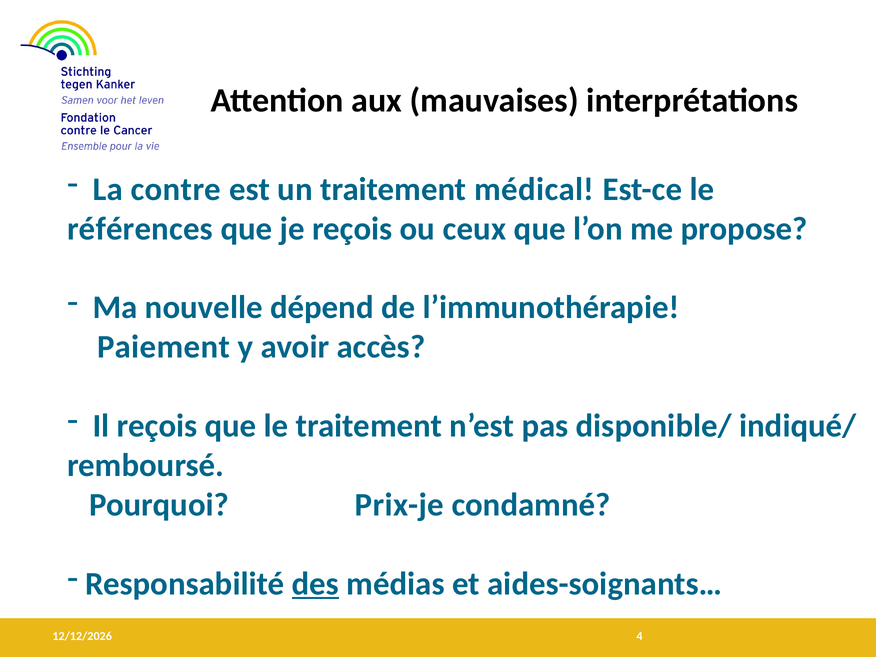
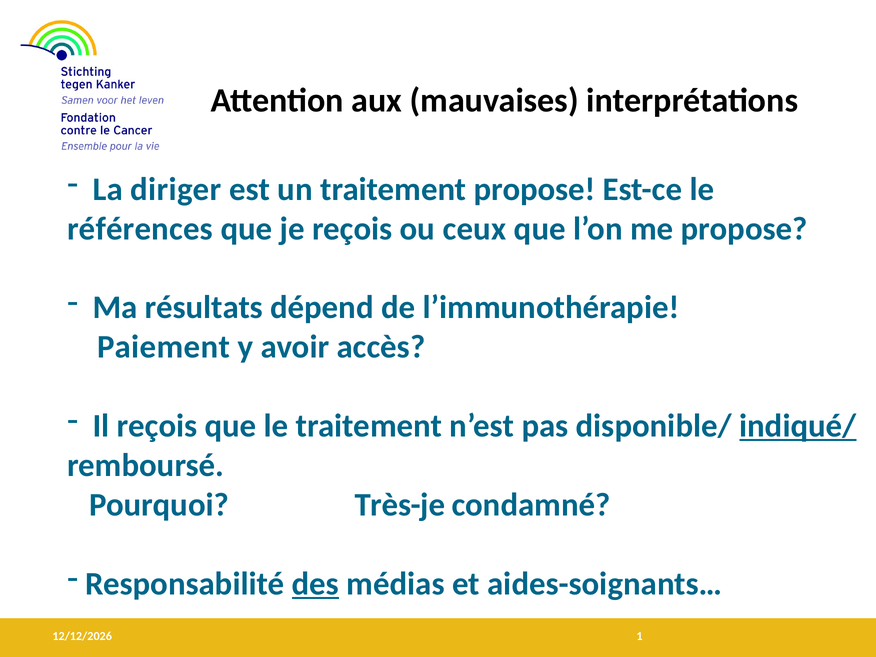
contre: contre -> diriger (176, 189)
traitement médical: médical -> propose (534, 189)
nouvelle: nouvelle -> résultats (204, 308)
indiqué/ underline: none -> present (798, 426)
Prix-je: Prix-je -> Très-je (400, 505)
4: 4 -> 1 (639, 636)
